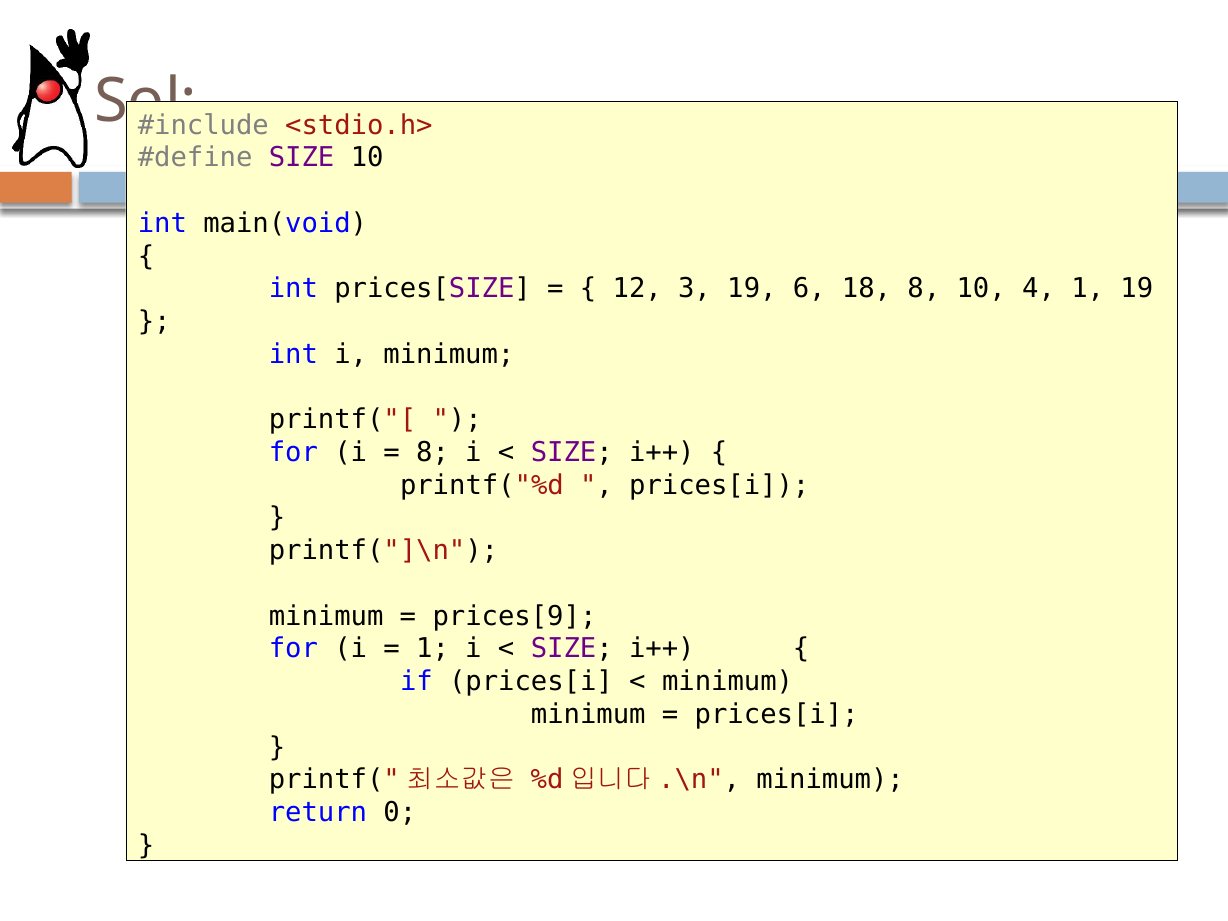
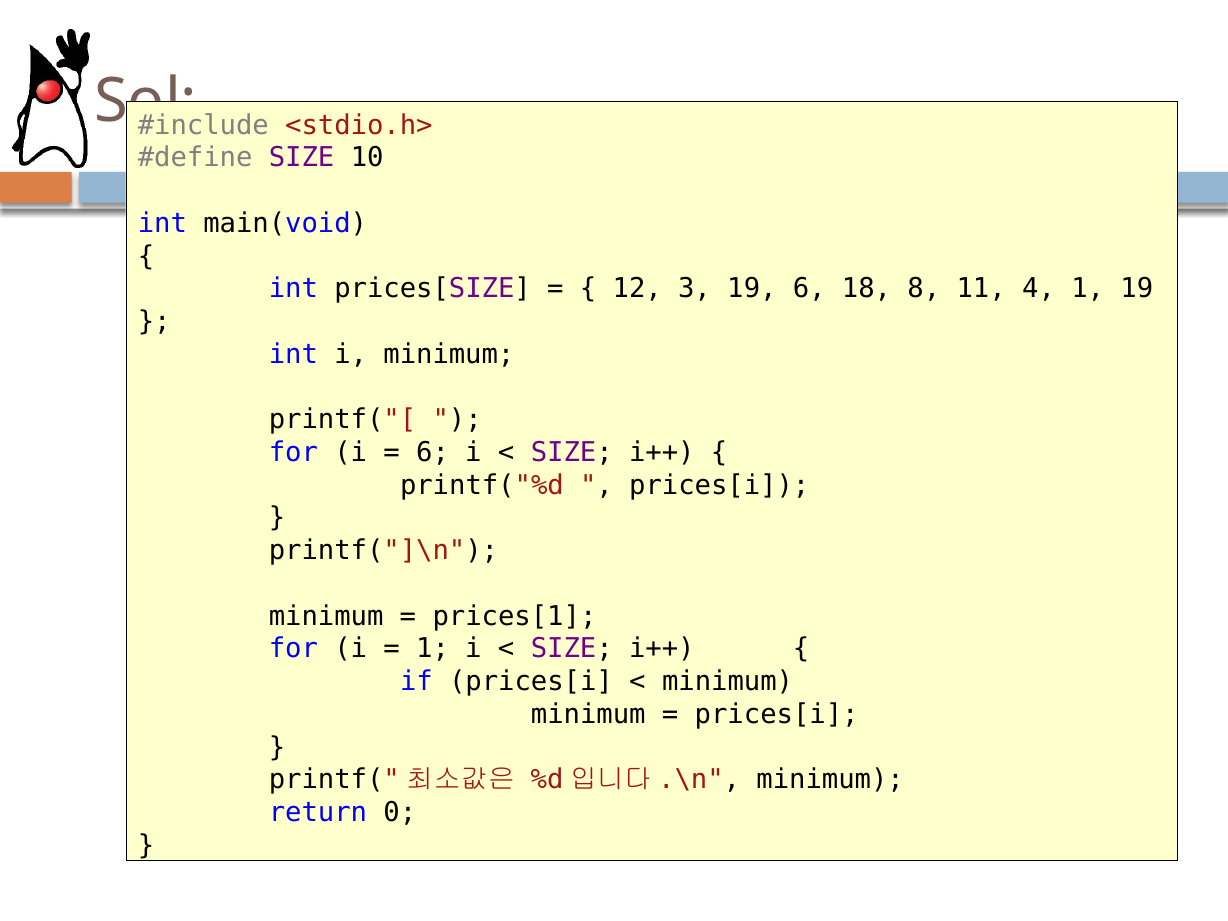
8 10: 10 -> 11 (981, 289)
8: 8 -> 6 (433, 452)
prices[9: prices[9 -> prices[1 (514, 616)
